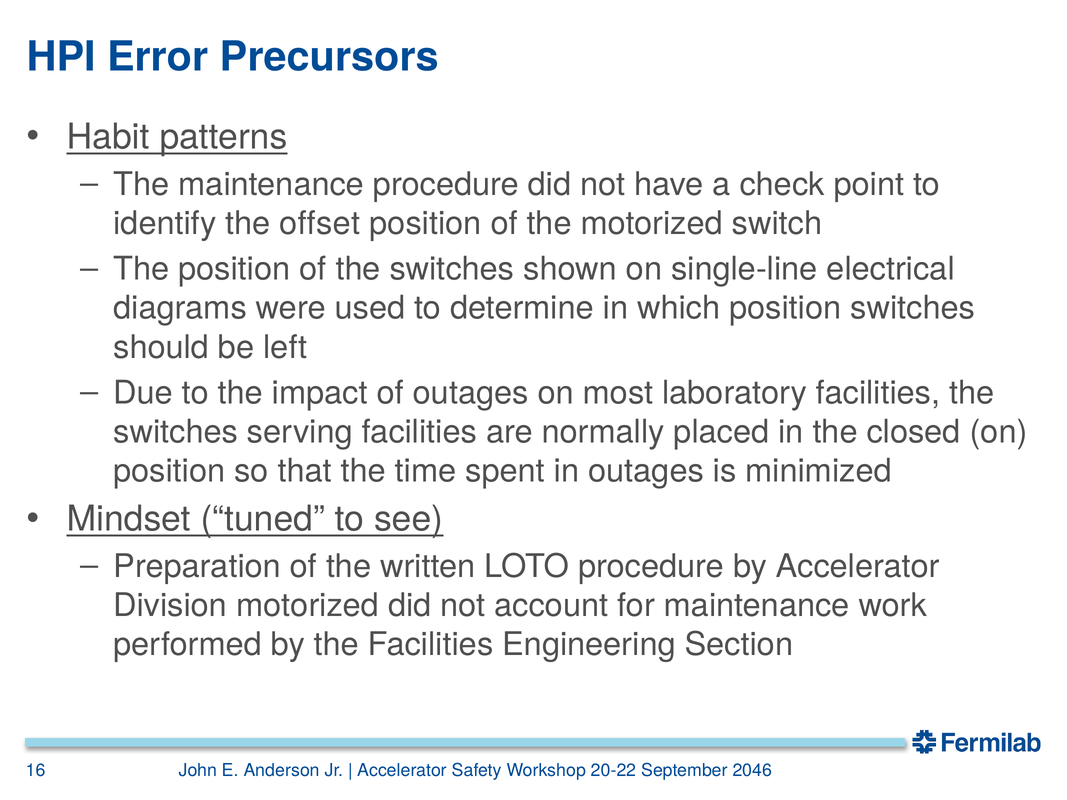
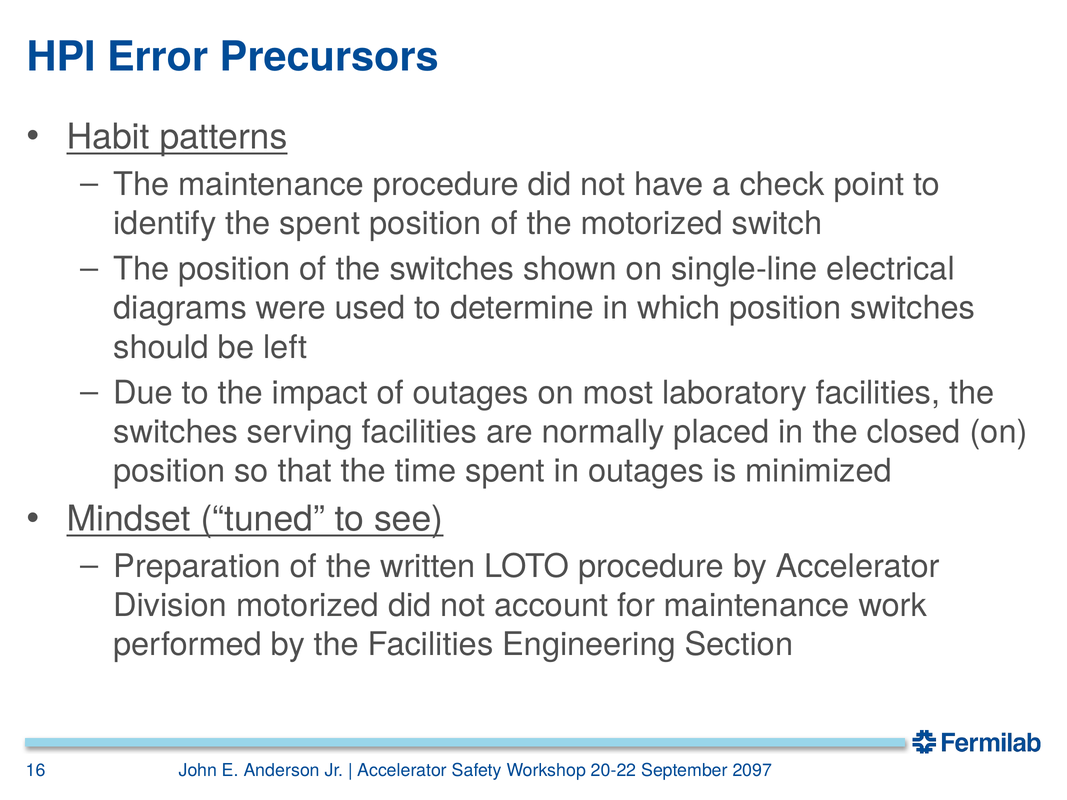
the offset: offset -> spent (320, 224)
2046: 2046 -> 2097 (752, 771)
